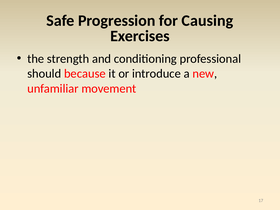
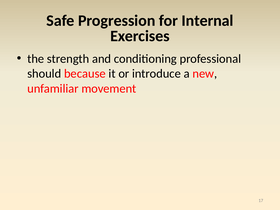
Causing: Causing -> Internal (208, 21)
